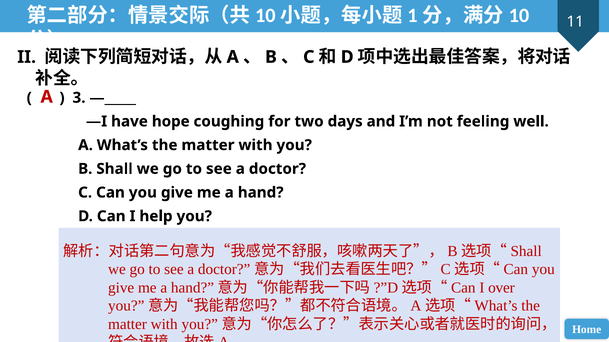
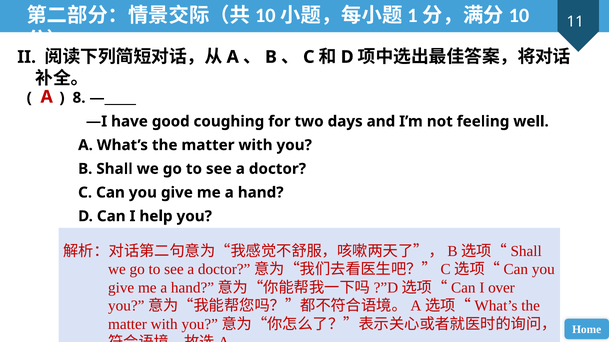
3: 3 -> 8 (79, 98)
hope: hope -> good (171, 122)
